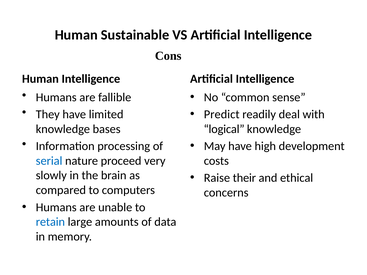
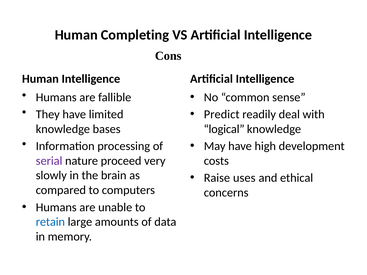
Sustainable: Sustainable -> Completing (135, 35)
serial colour: blue -> purple (49, 161)
their: their -> uses (244, 178)
